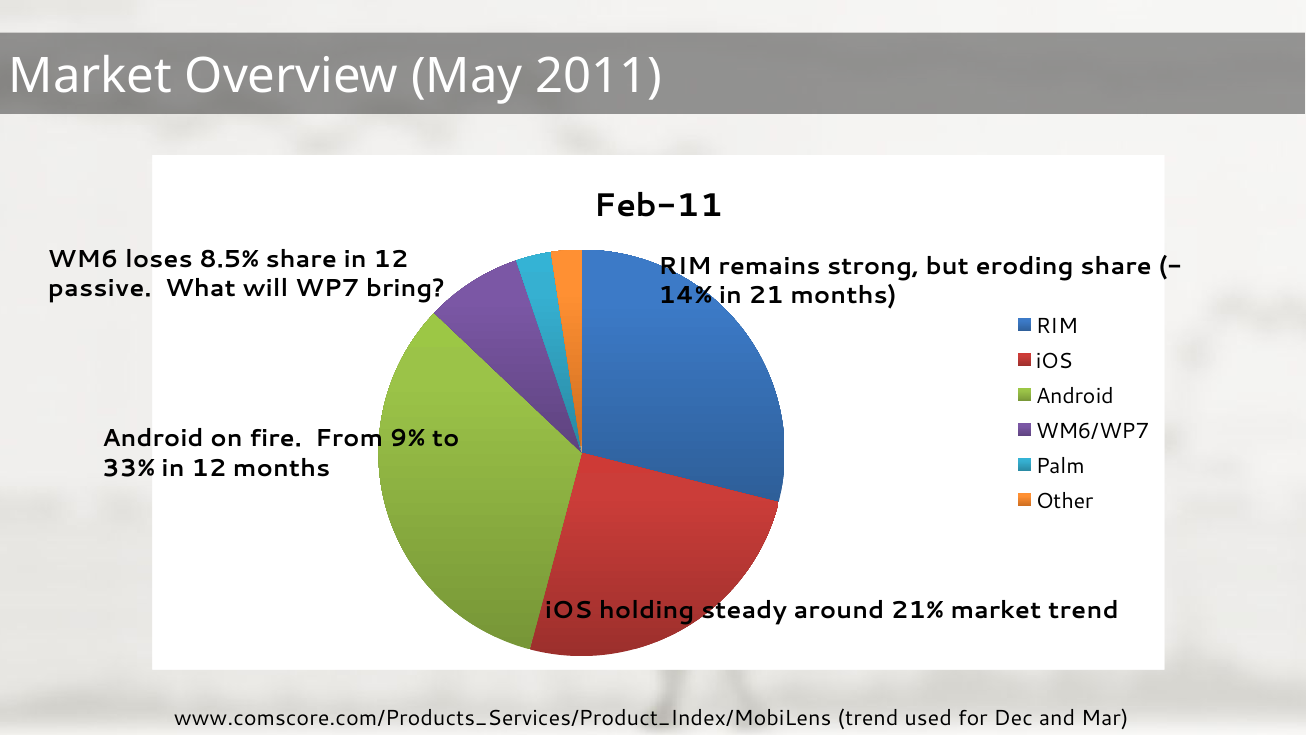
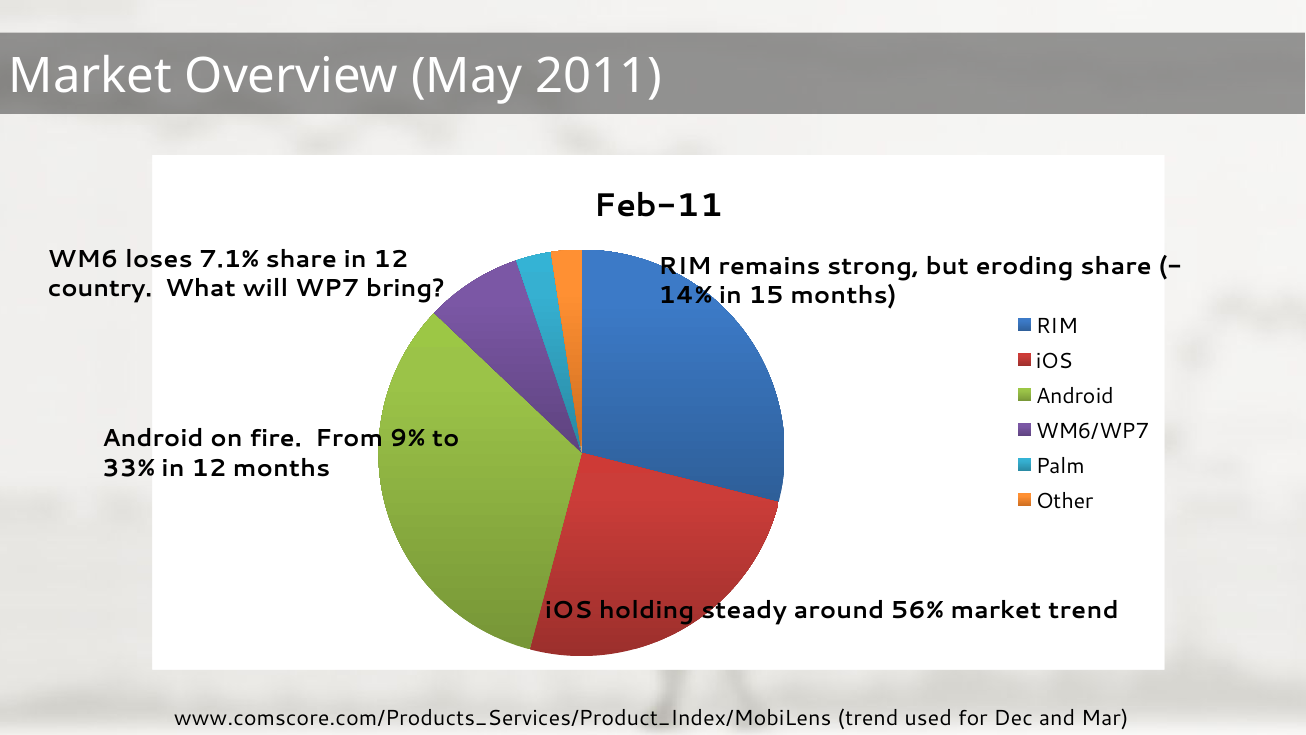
8.5%: 8.5% -> 7.1% (229, 259)
passive: passive -> country (100, 288)
21: 21 -> 15 (766, 296)
21%: 21% -> 56% (917, 610)
